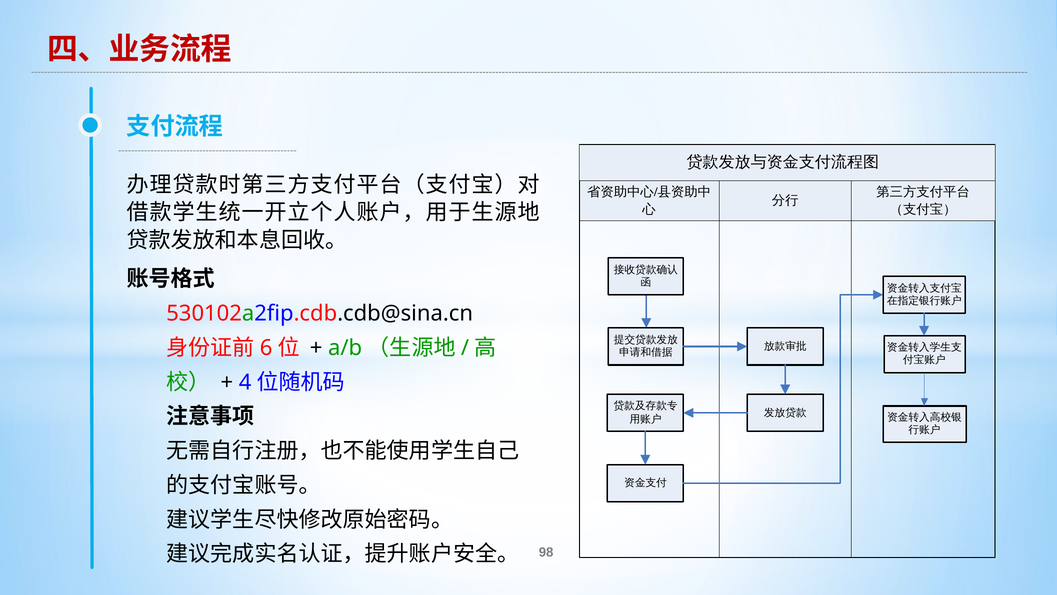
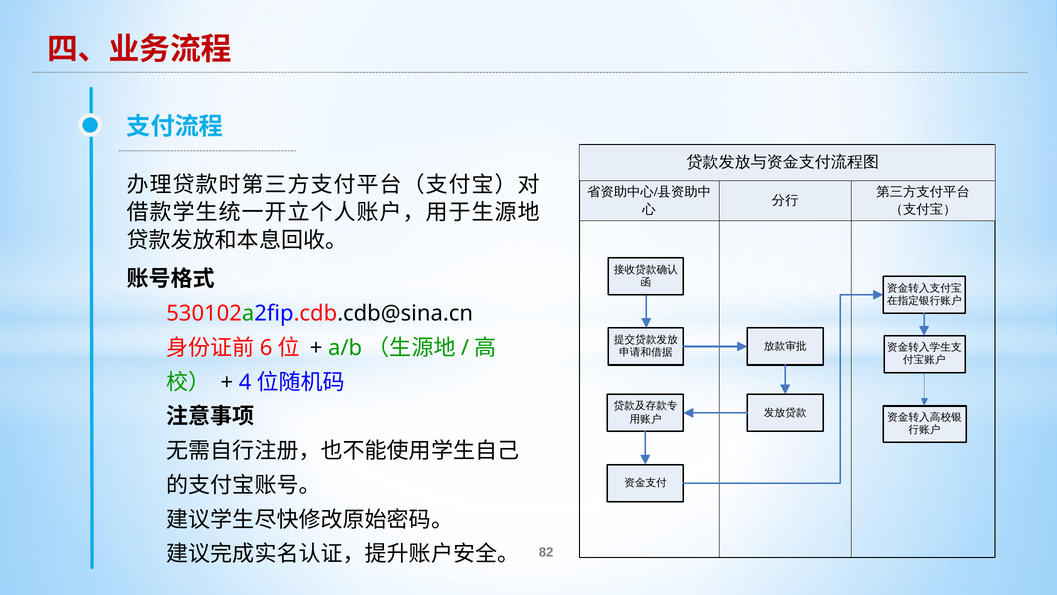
98: 98 -> 82 (546, 552)
